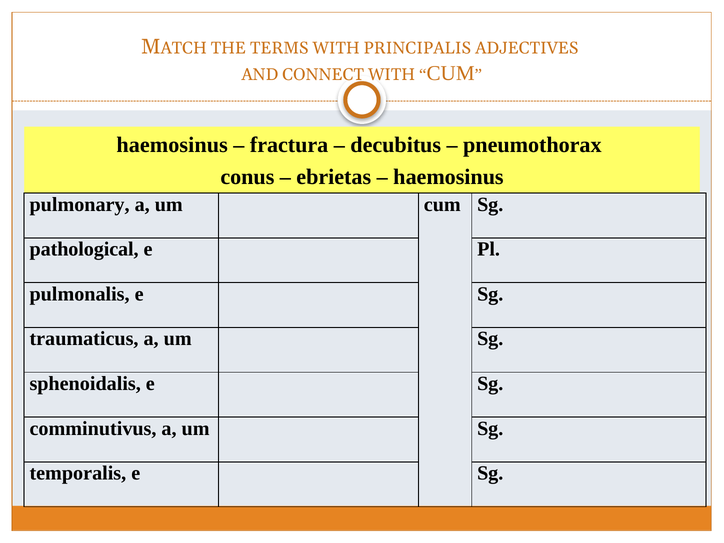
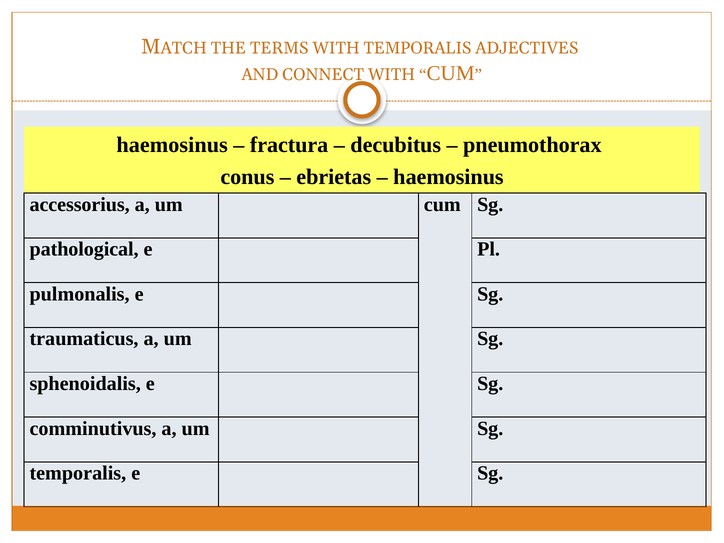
WITH PRINCIPALIS: PRINCIPALIS -> TEMPORALIS (417, 48)
pulmonary: pulmonary -> accessorius (80, 204)
